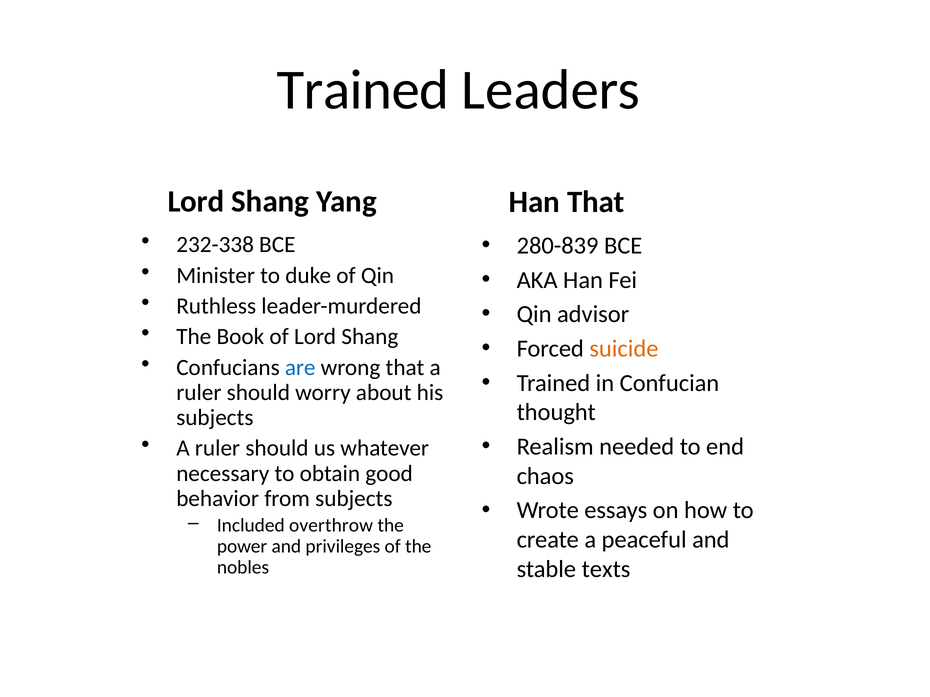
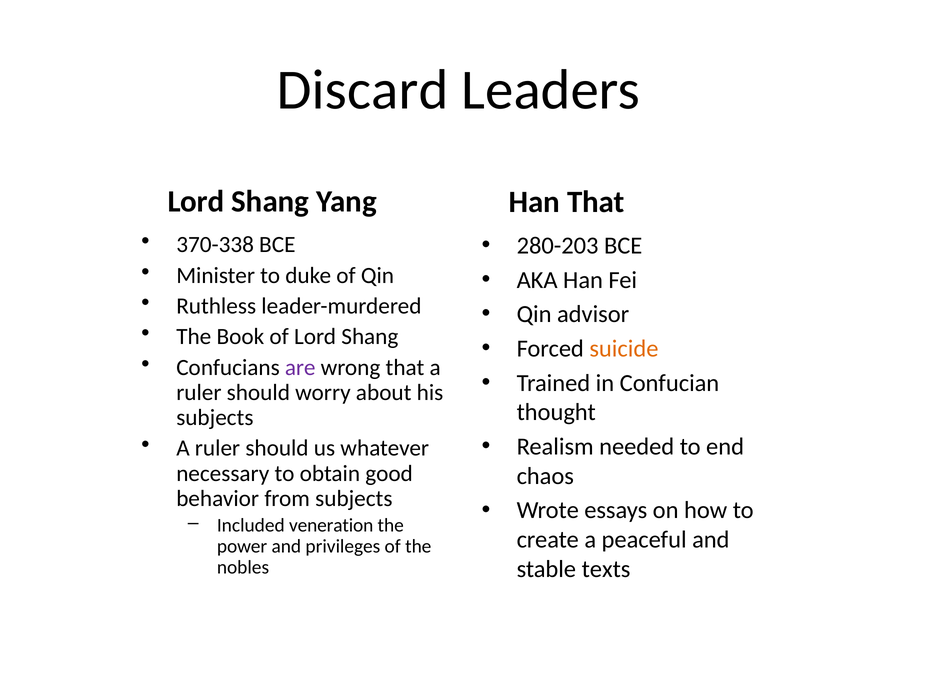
Trained: Trained -> Discard (363, 90)
232-338: 232-338 -> 370-338 (215, 245)
280-839: 280-839 -> 280-203 (558, 246)
are colour: blue -> purple (300, 368)
overthrow: overthrow -> veneration (331, 526)
